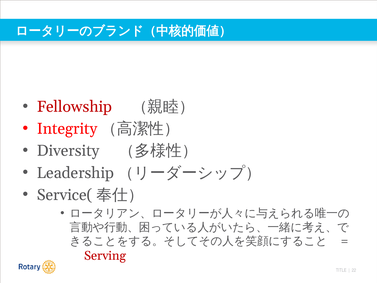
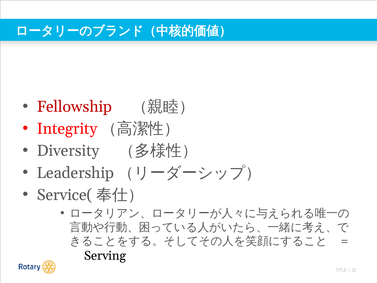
Serving colour: red -> black (105, 255)
